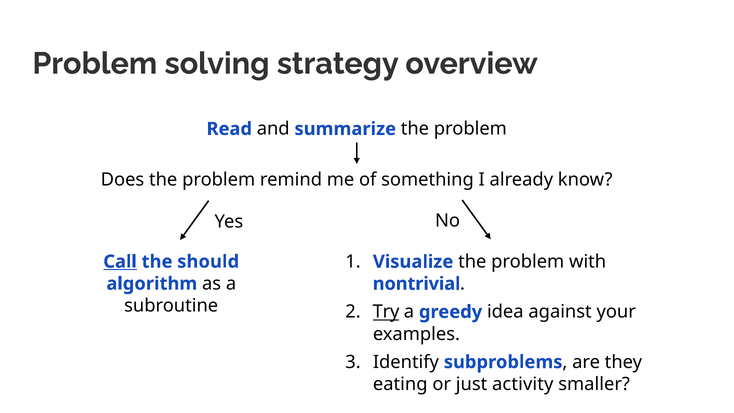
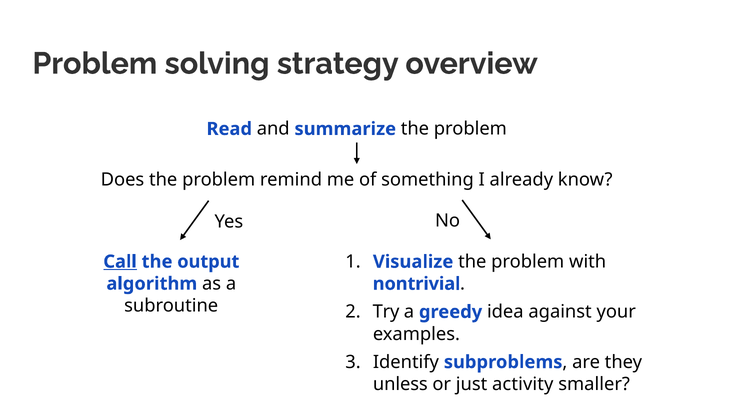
should: should -> output (208, 262)
Try underline: present -> none (386, 312)
eating: eating -> unless (400, 384)
